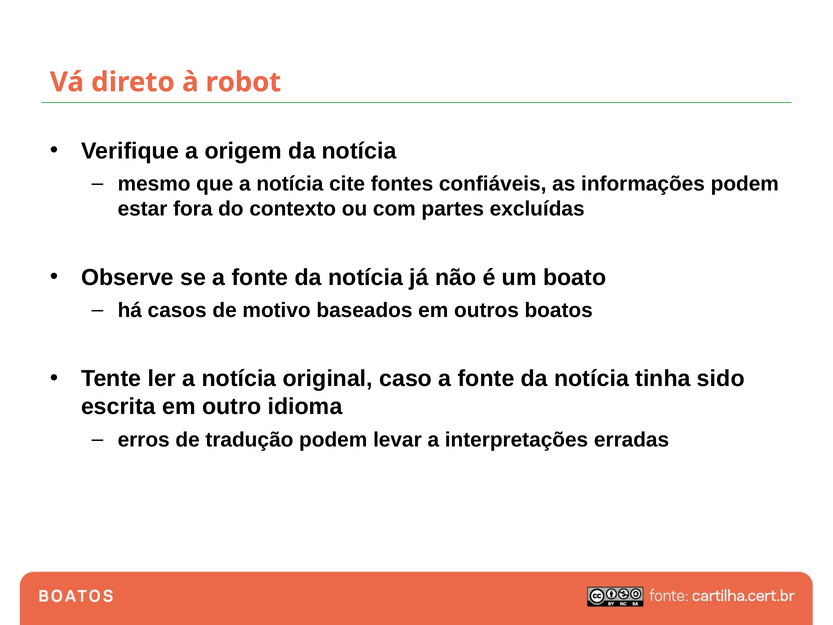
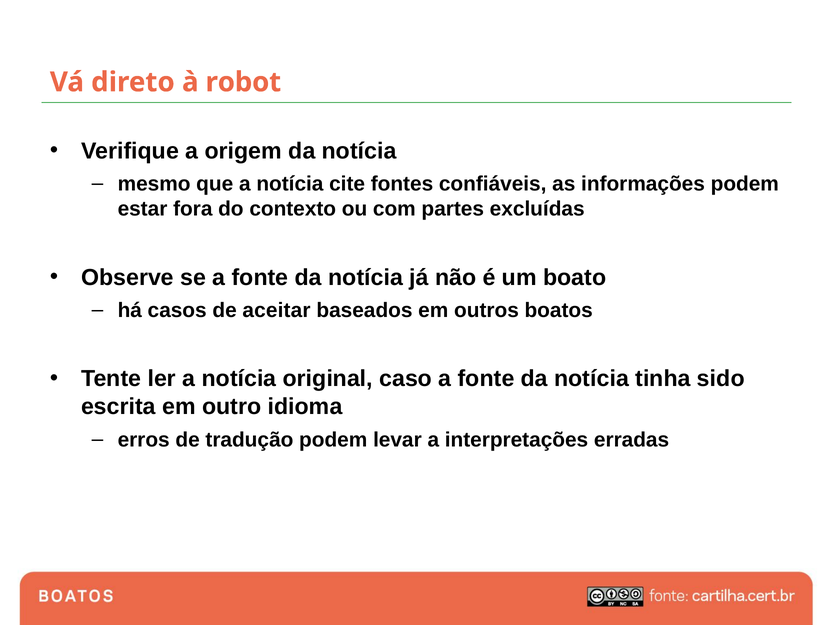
motivo: motivo -> aceitar (277, 310)
